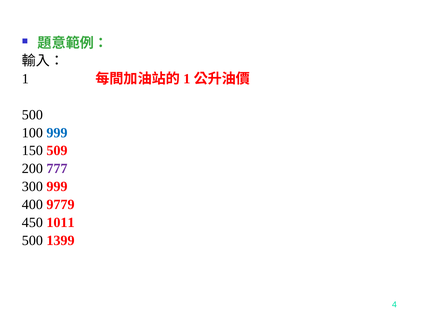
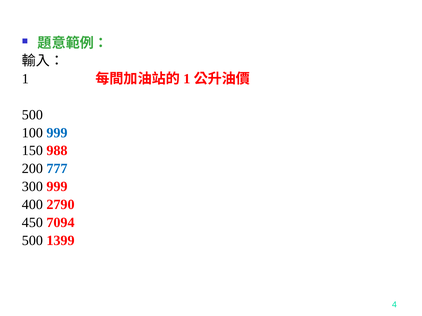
509: 509 -> 988 (57, 151)
777 colour: purple -> blue (57, 169)
9779: 9779 -> 2790 (60, 205)
1011: 1011 -> 7094 (60, 223)
